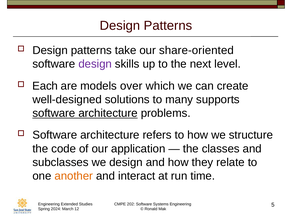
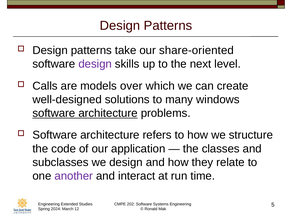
Each: Each -> Calls (45, 86)
supports: supports -> windows (218, 100)
another colour: orange -> purple (74, 176)
